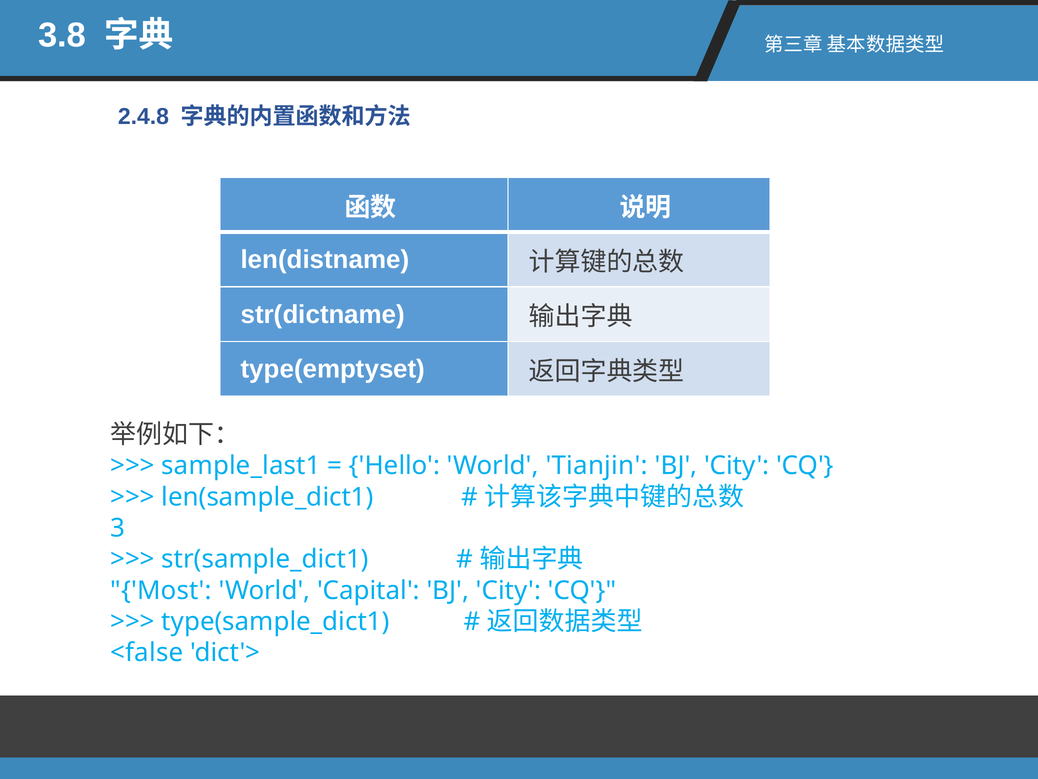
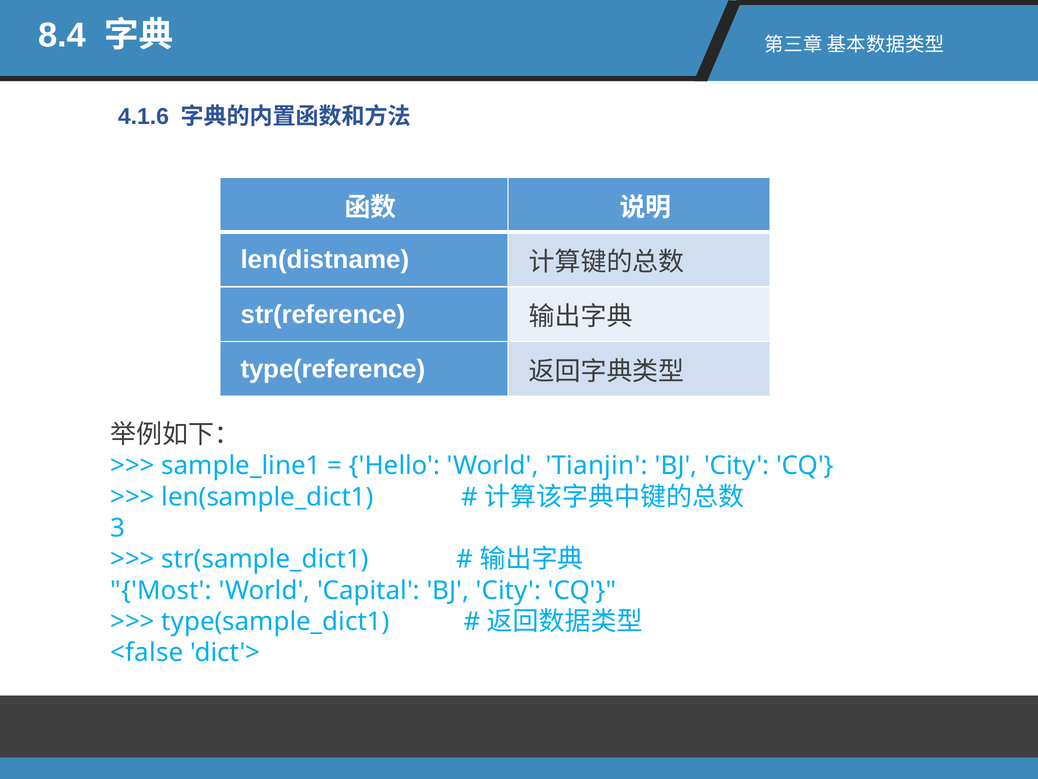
3.8: 3.8 -> 8.4 (62, 35)
2.4.8: 2.4.8 -> 4.1.6 (143, 117)
str(dictname: str(dictname -> str(reference (323, 314)
type(emptyset: type(emptyset -> type(reference (333, 369)
sample_last1: sample_last1 -> sample_line1 (241, 466)
